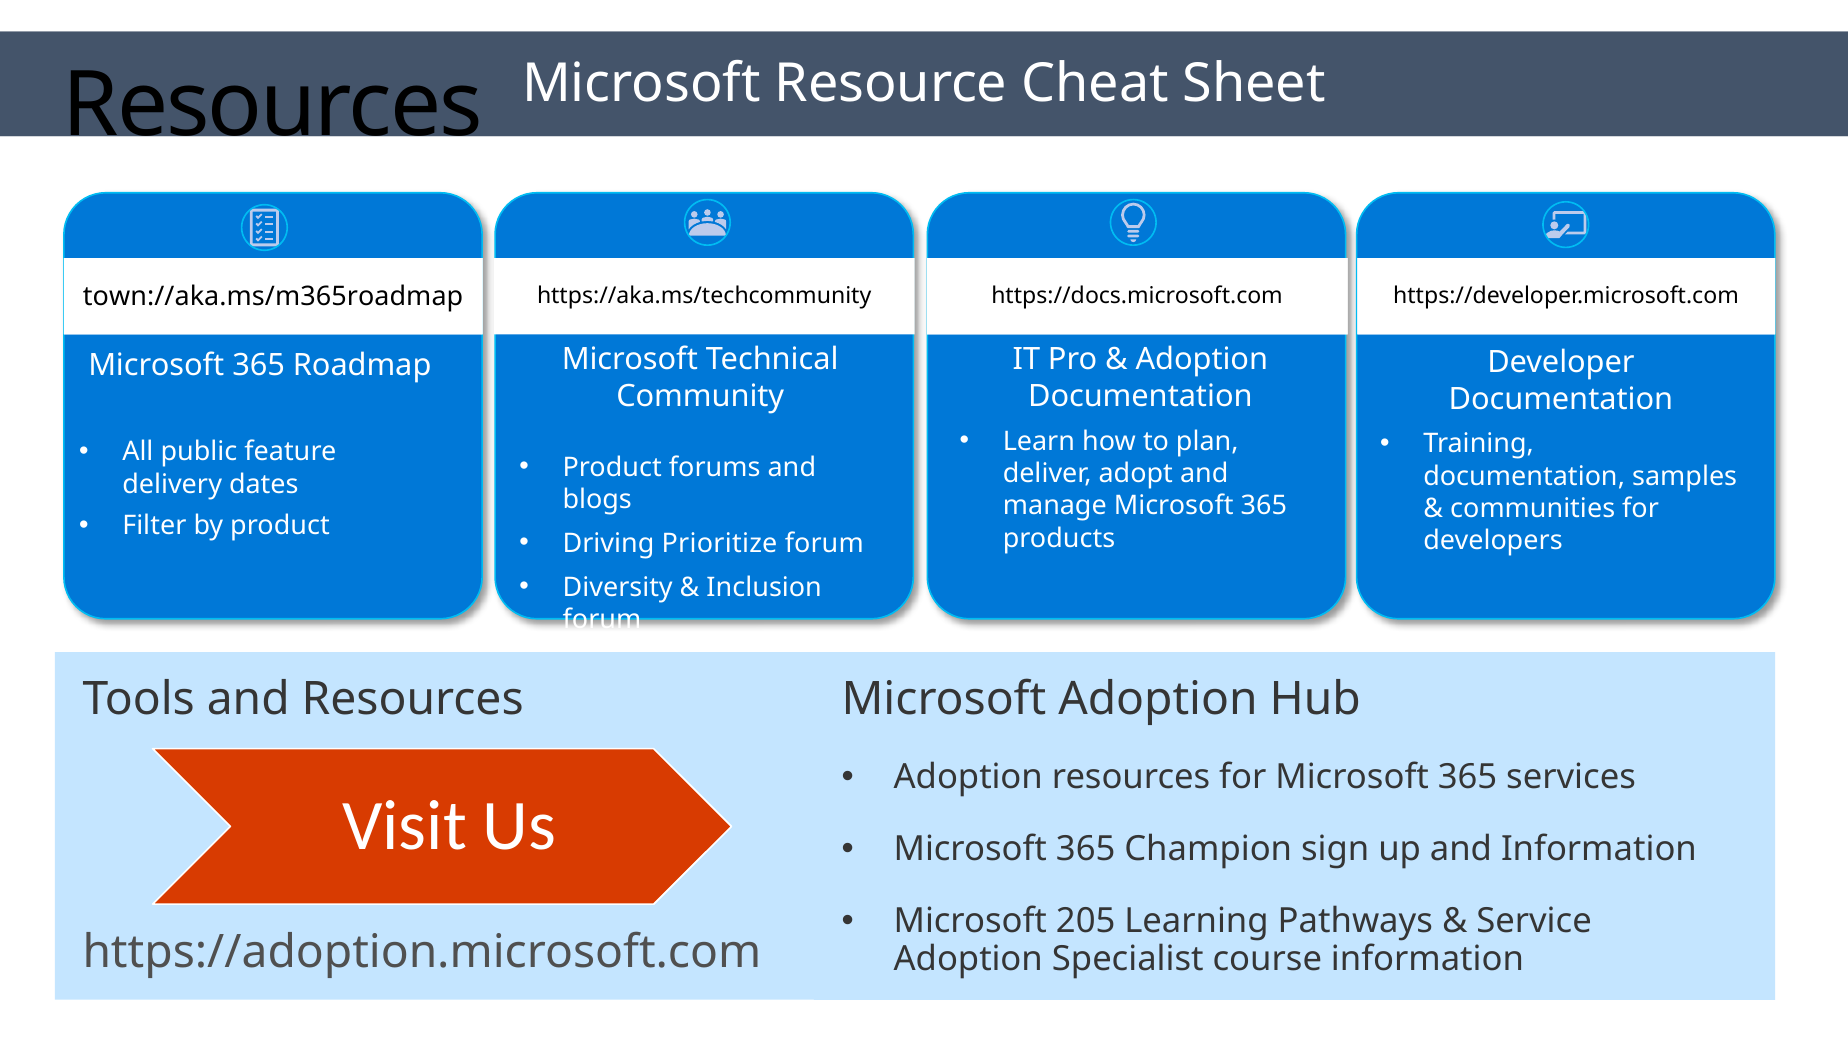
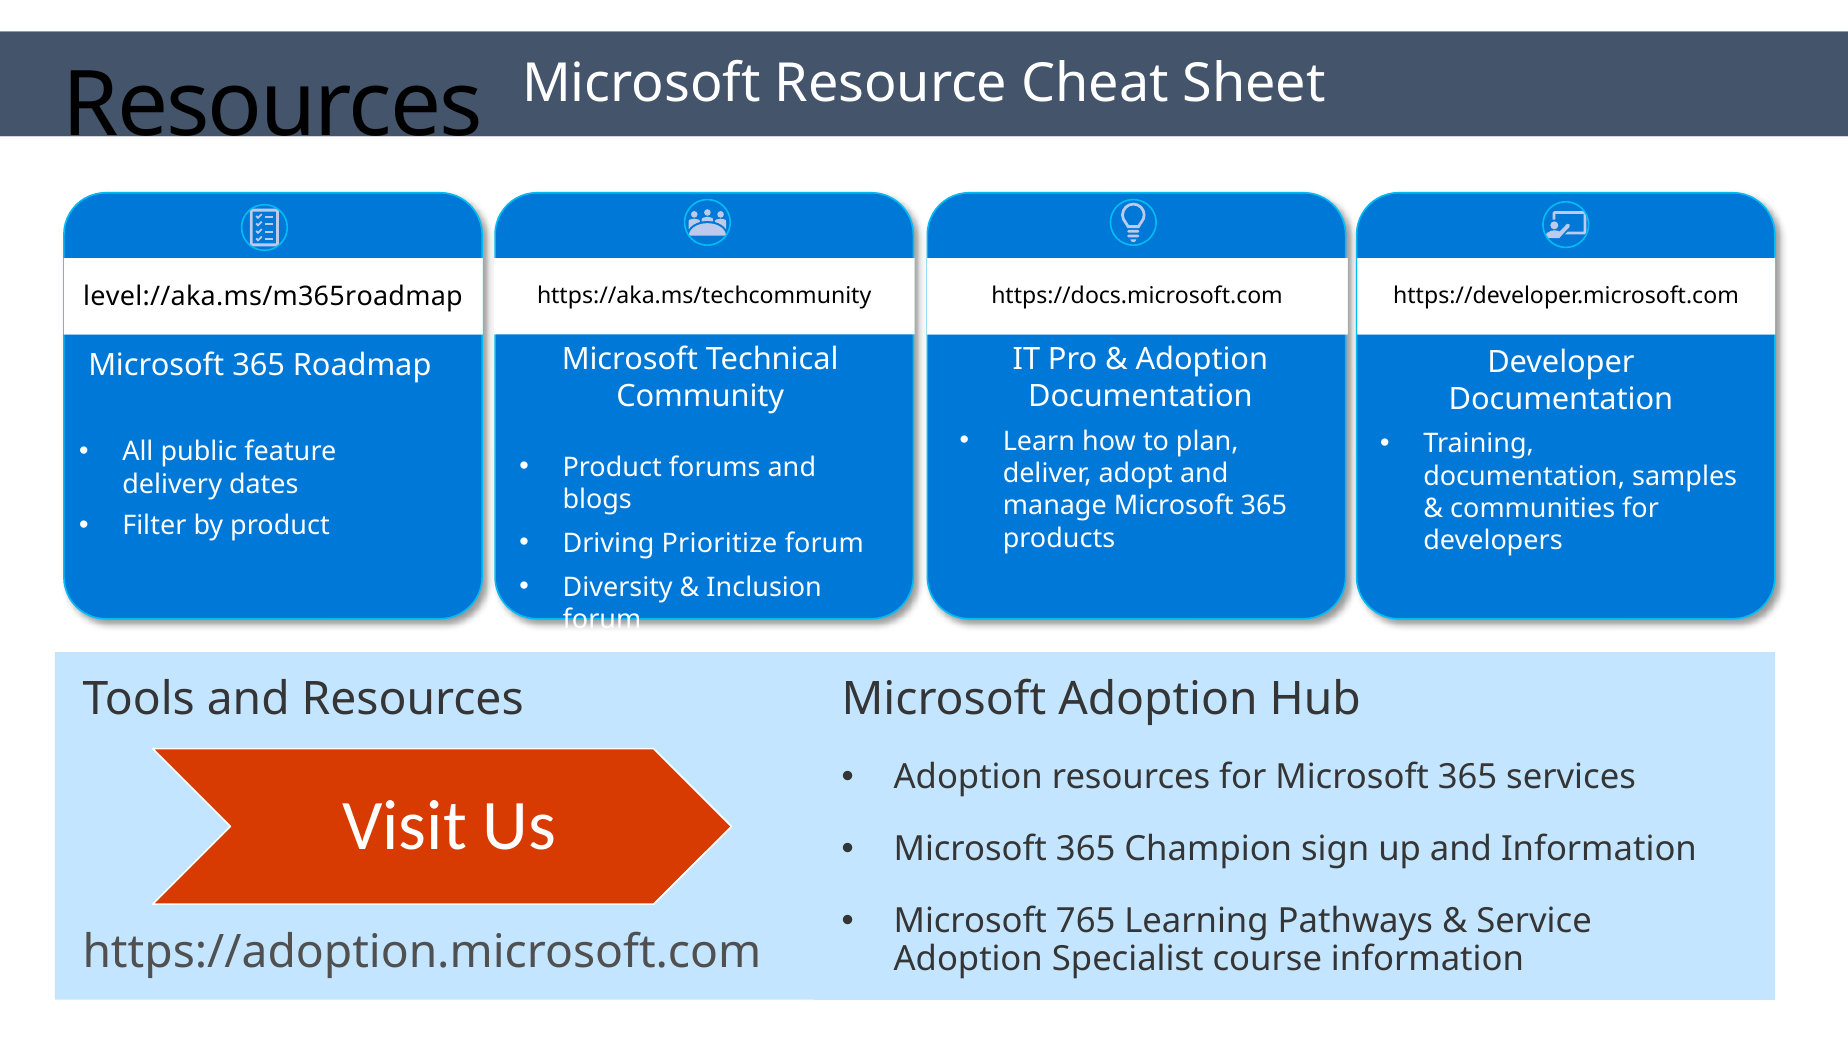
town://aka.ms/m365roadmap: town://aka.ms/m365roadmap -> level://aka.ms/m365roadmap (273, 296)
205: 205 -> 765 (1086, 922)
